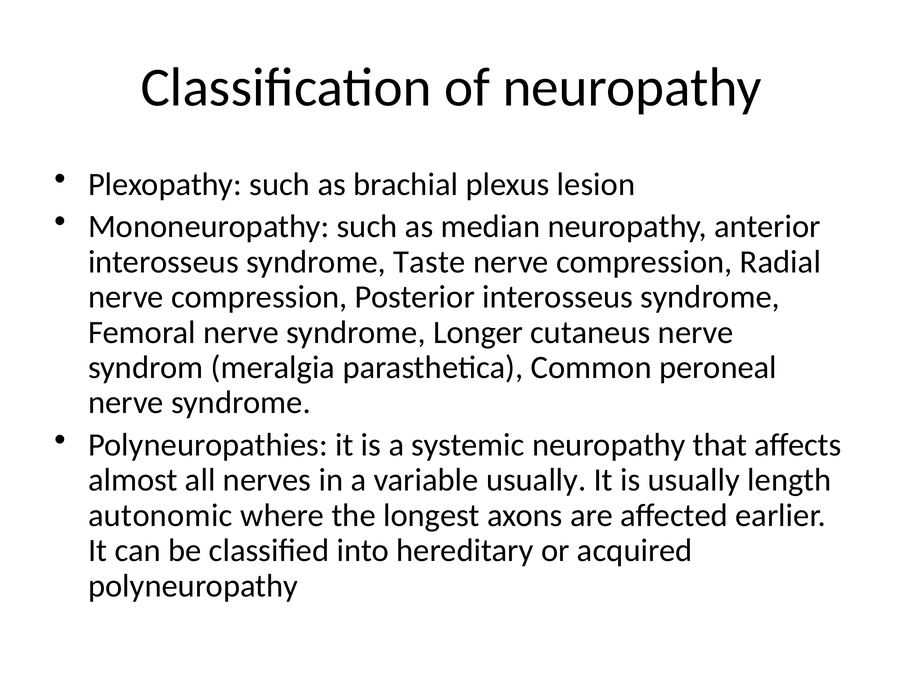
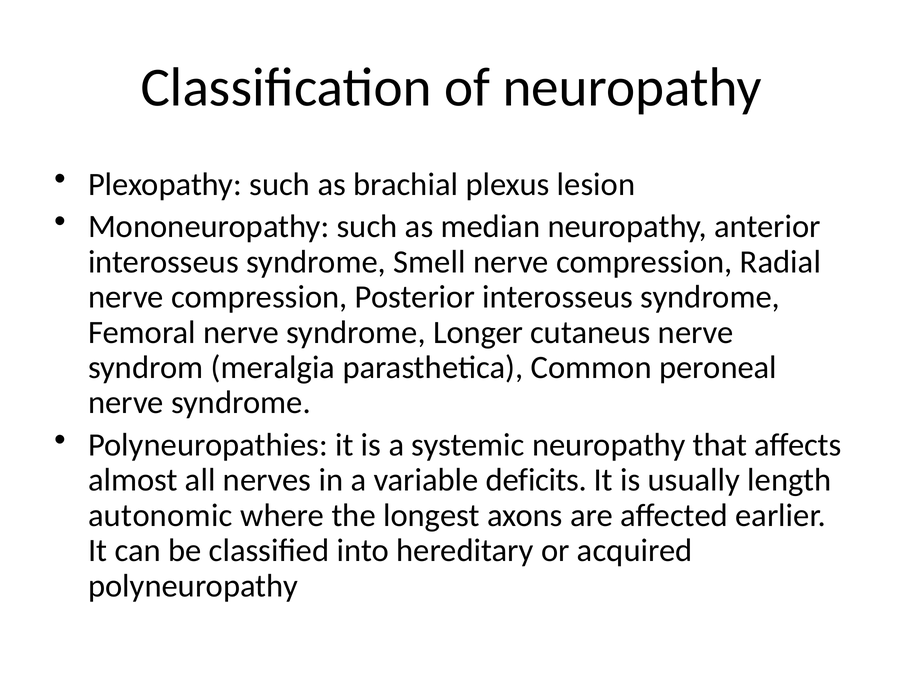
Taste: Taste -> Smell (429, 262)
variable usually: usually -> deficits (536, 480)
